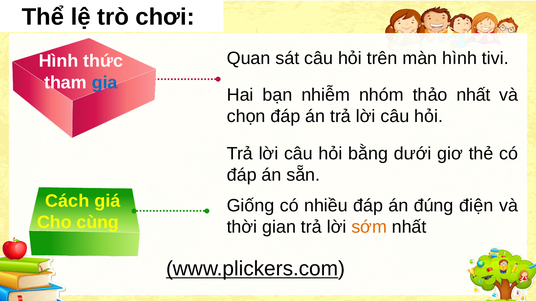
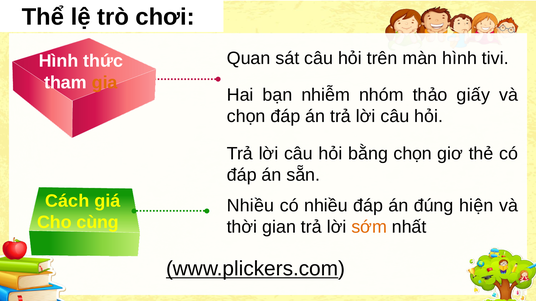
gia colour: blue -> orange (105, 83)
thảo nhất: nhất -> giấy (473, 95)
bằng dưới: dưới -> chọn (413, 154)
Giống: Giống -> Nhiều (250, 206)
điện: điện -> hiện (476, 206)
